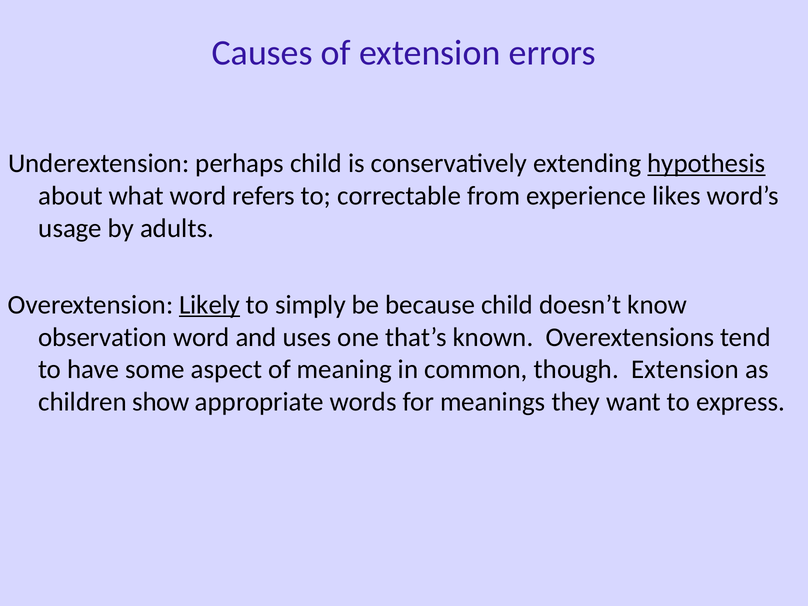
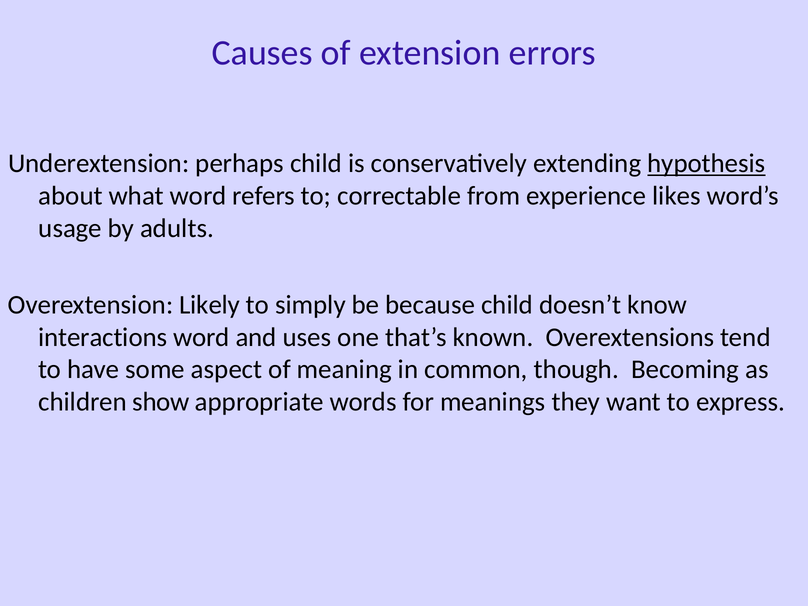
Likely underline: present -> none (210, 305)
observation: observation -> interactions (103, 337)
though Extension: Extension -> Becoming (685, 369)
